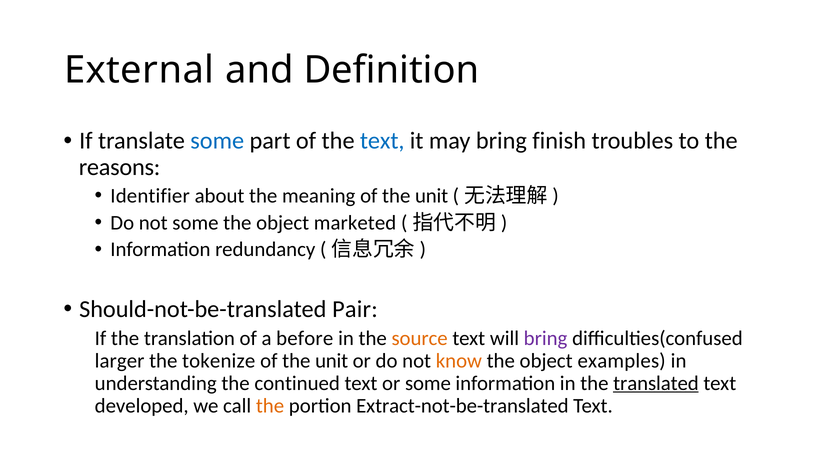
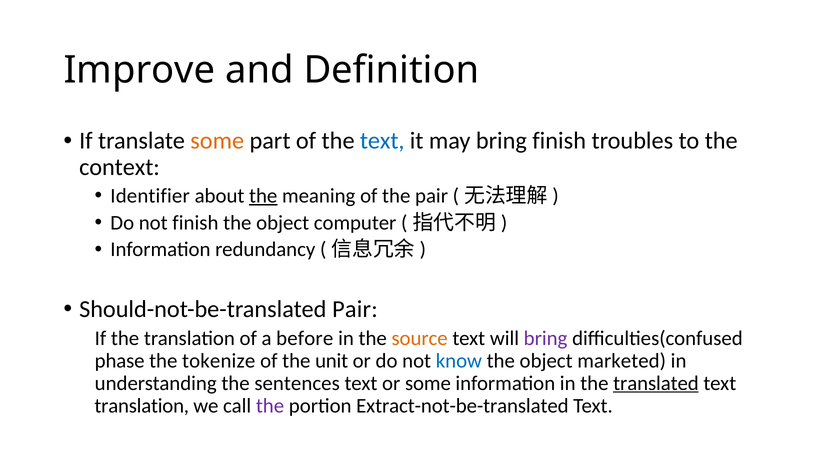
External: External -> Improve (139, 70)
some colour: blue -> orange (217, 141)
reasons: reasons -> context (119, 167)
the underline: none -> present (263, 196)
meaning of the unit: unit -> pair (432, 196)
not some: some -> finish (195, 223)
marketed: marketed -> computer (355, 223)
larger: larger -> phase (120, 360)
know colour: orange -> blue (459, 360)
examples: examples -> marketed (622, 360)
continued: continued -> sentences (297, 383)
developed: developed -> translation (142, 405)
the colour: orange -> purple (270, 405)
